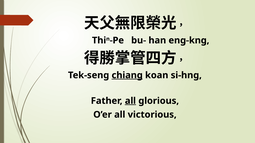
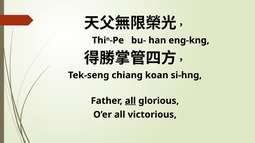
chiang underline: present -> none (127, 75)
